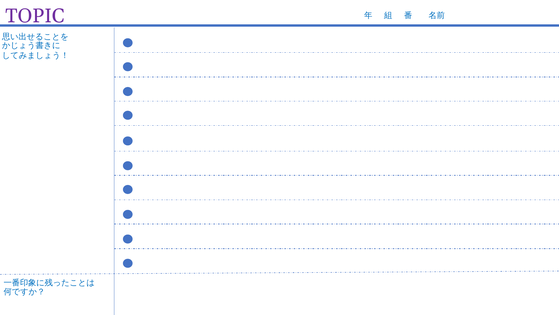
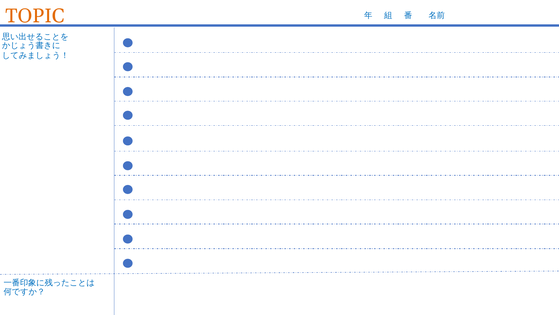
TOPIC colour: purple -> orange (35, 16)
